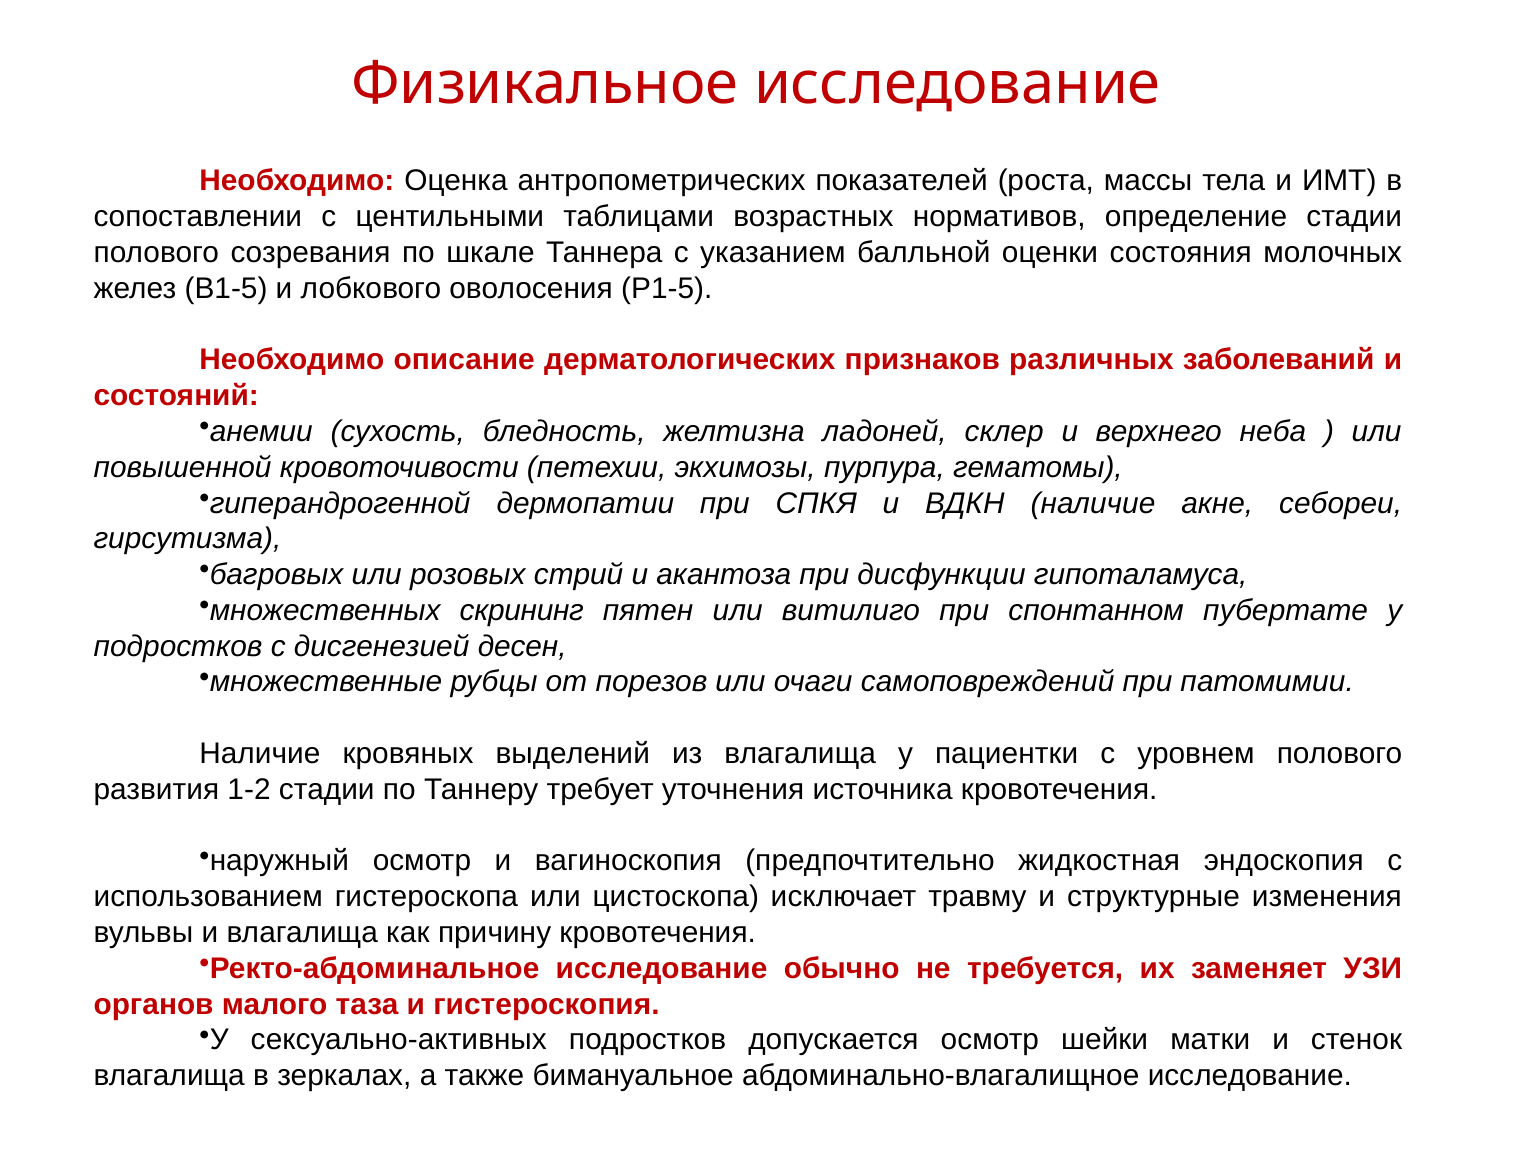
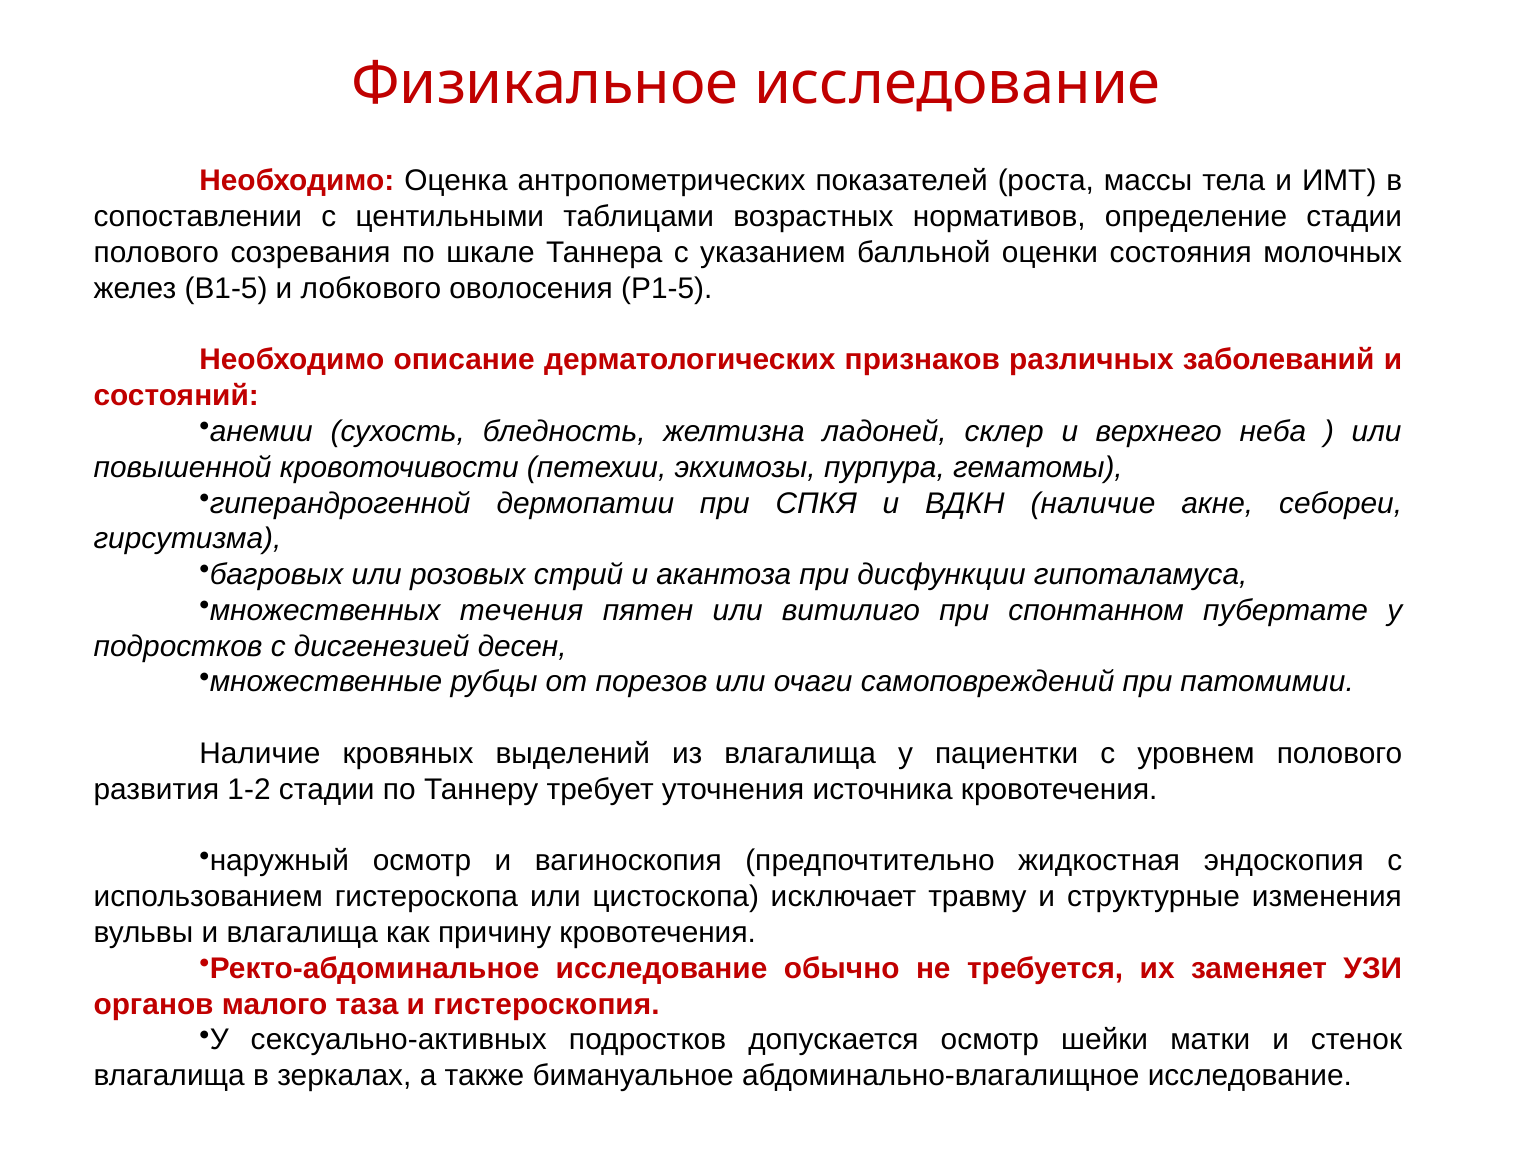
скрининг: скрининг -> течения (522, 610)
